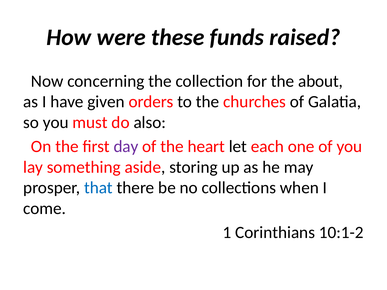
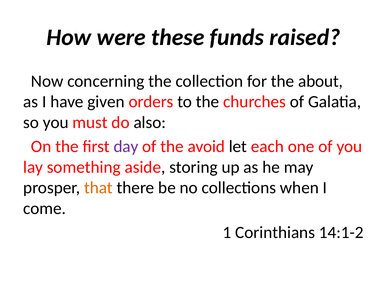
heart: heart -> avoid (206, 147)
that colour: blue -> orange (98, 188)
10:1-2: 10:1-2 -> 14:1-2 (341, 233)
